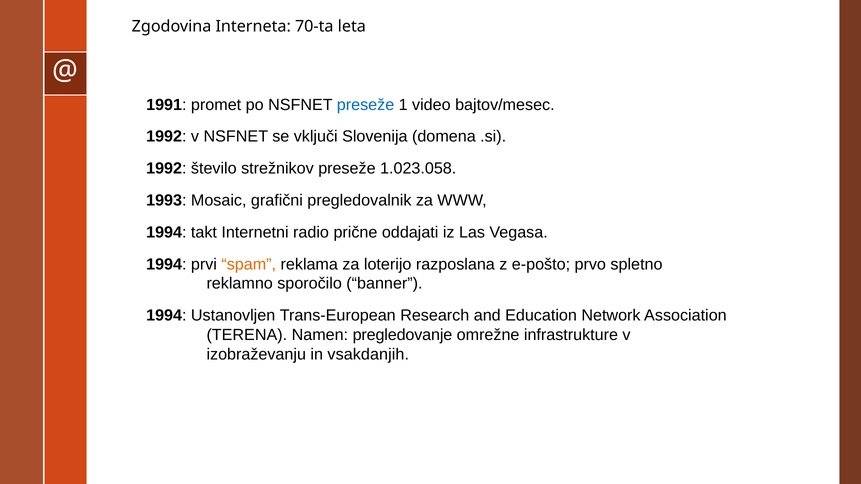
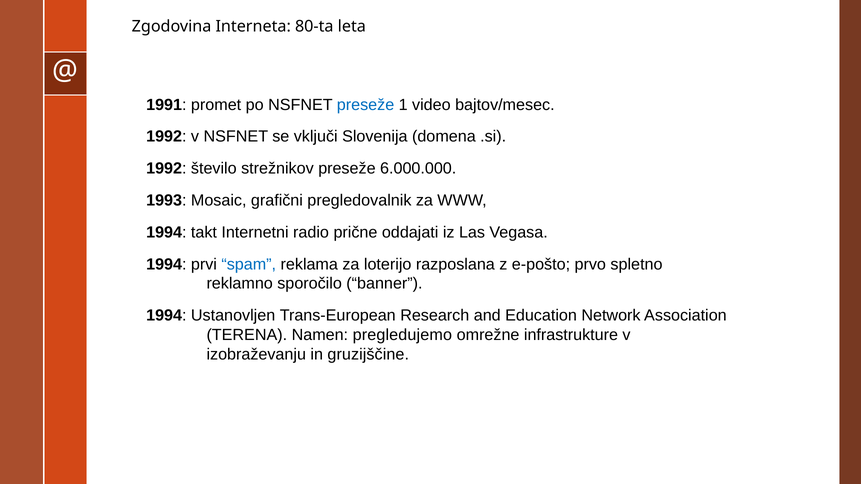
70-ta: 70-ta -> 80-ta (314, 27)
1.023.058: 1.023.058 -> 6.000.000 (418, 169)
spam colour: orange -> blue (249, 265)
pregledovanje: pregledovanje -> pregledujemo (402, 335)
vsakdanjih: vsakdanjih -> gruzijščine (368, 355)
